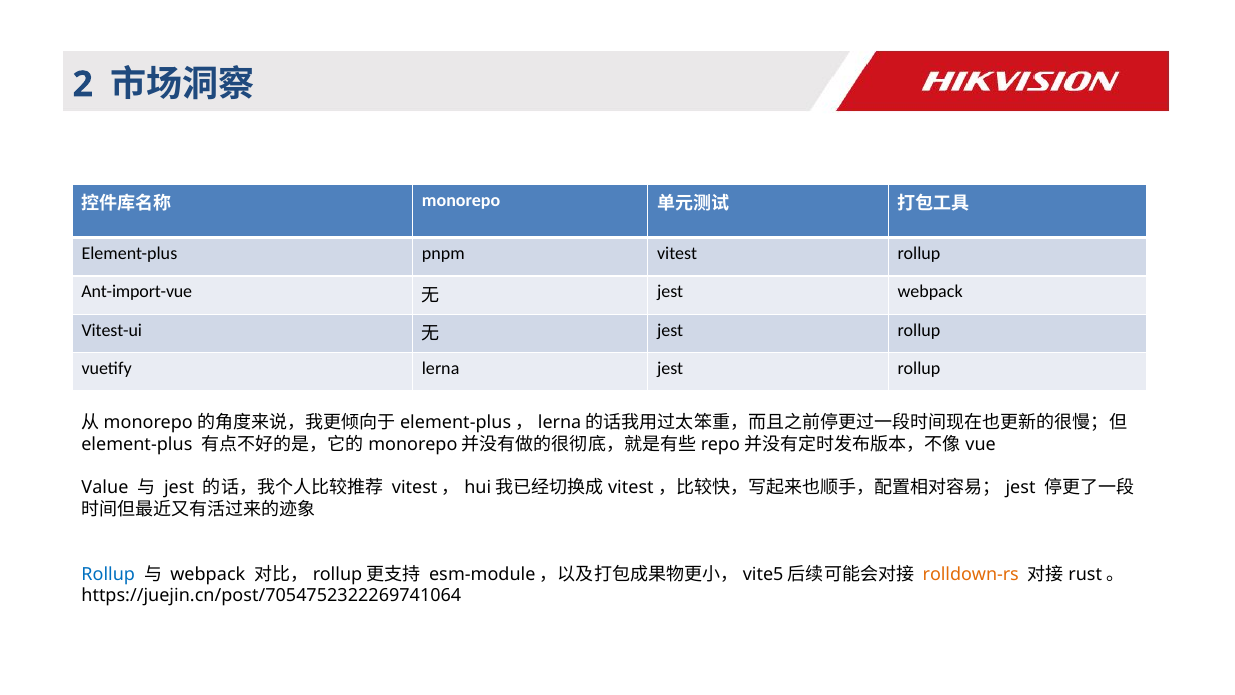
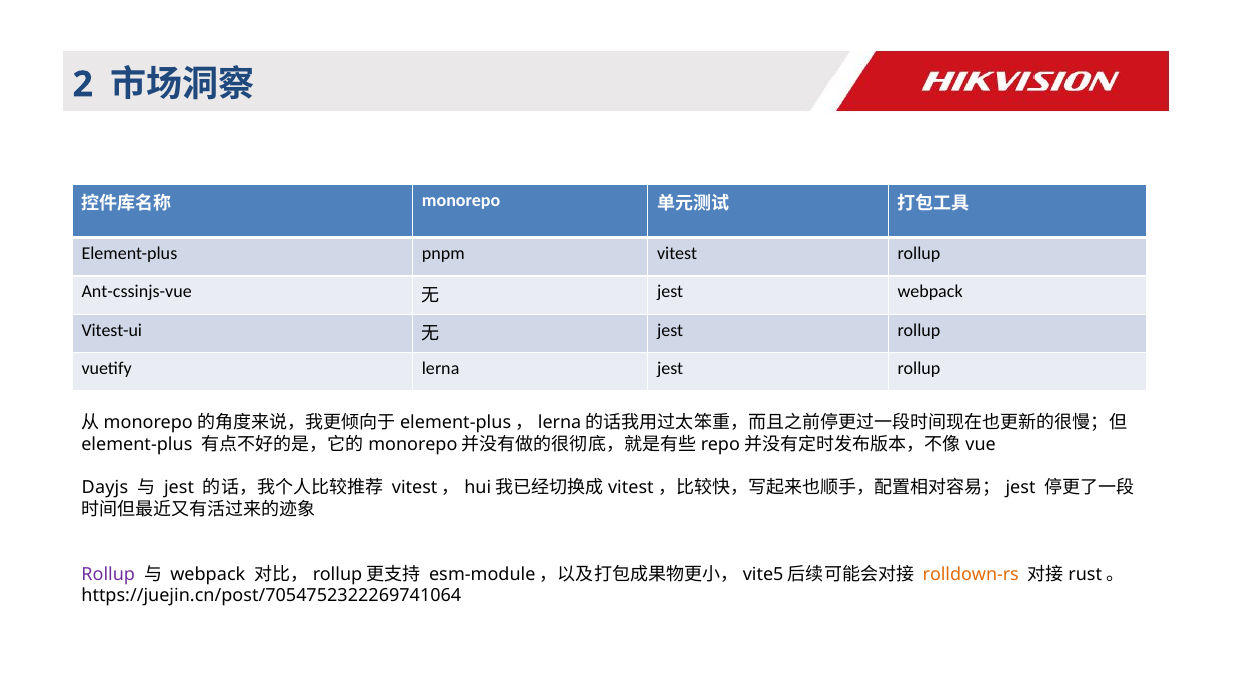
Ant-import-vue: Ant-import-vue -> Ant-cssinjs-vue (137, 292)
Value: Value -> Dayjs (105, 487)
Rollup colour: blue -> purple (108, 574)
